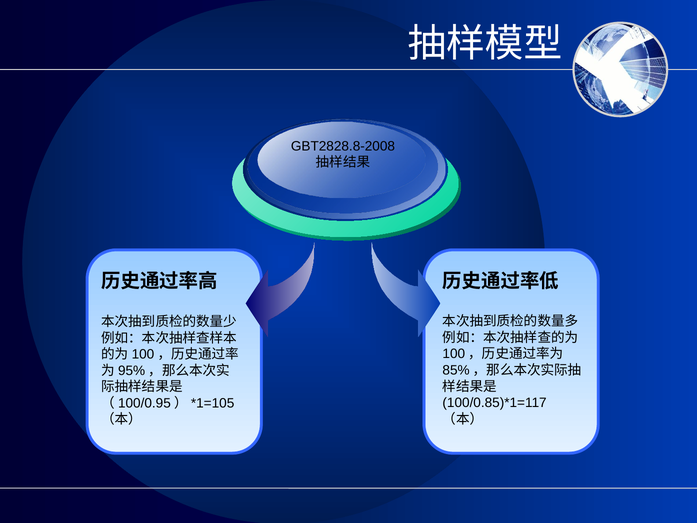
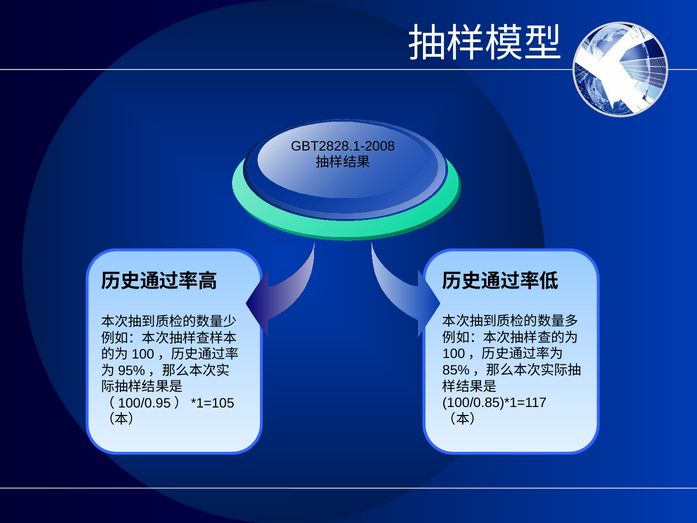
GBT2828.8-2008: GBT2828.8-2008 -> GBT2828.1-2008 (343, 146)
